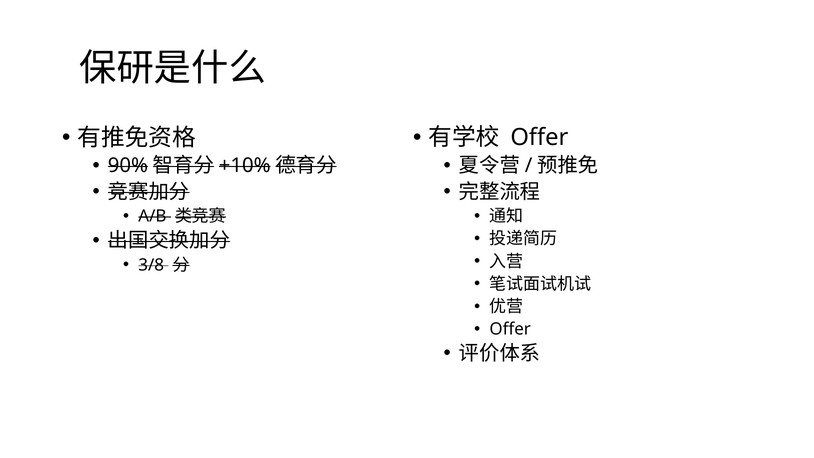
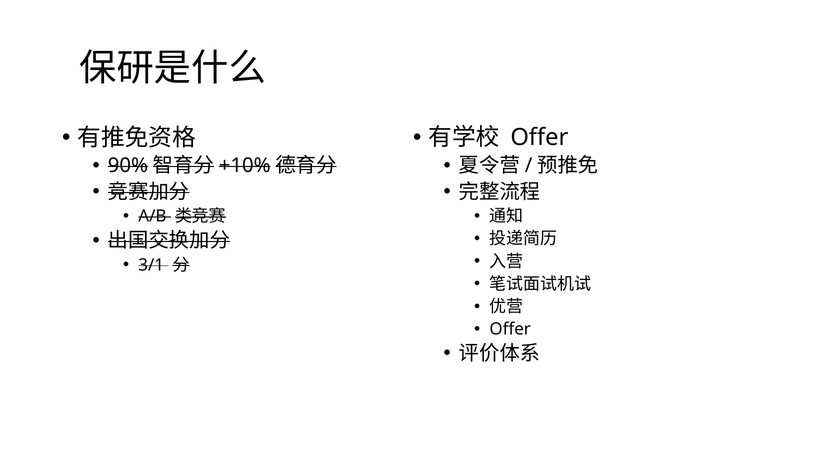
3/8: 3/8 -> 3/1 (151, 265)
